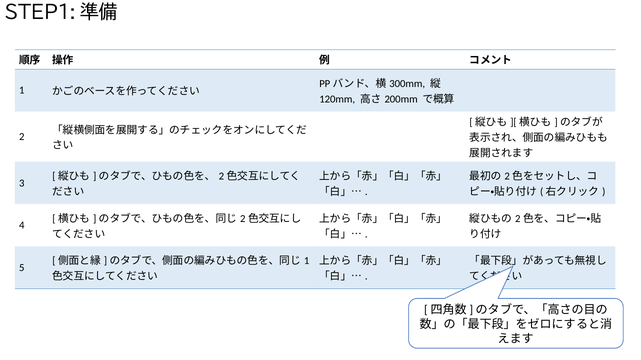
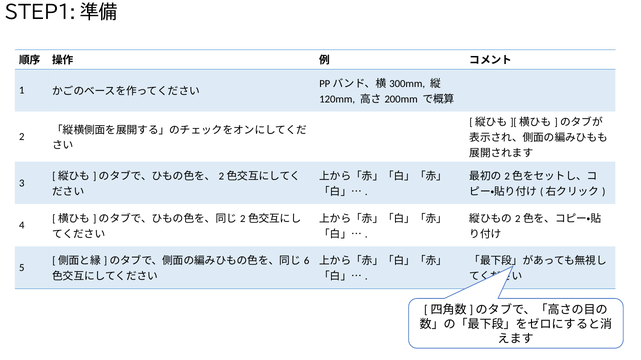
1: 1 -> 6 (307, 261)
